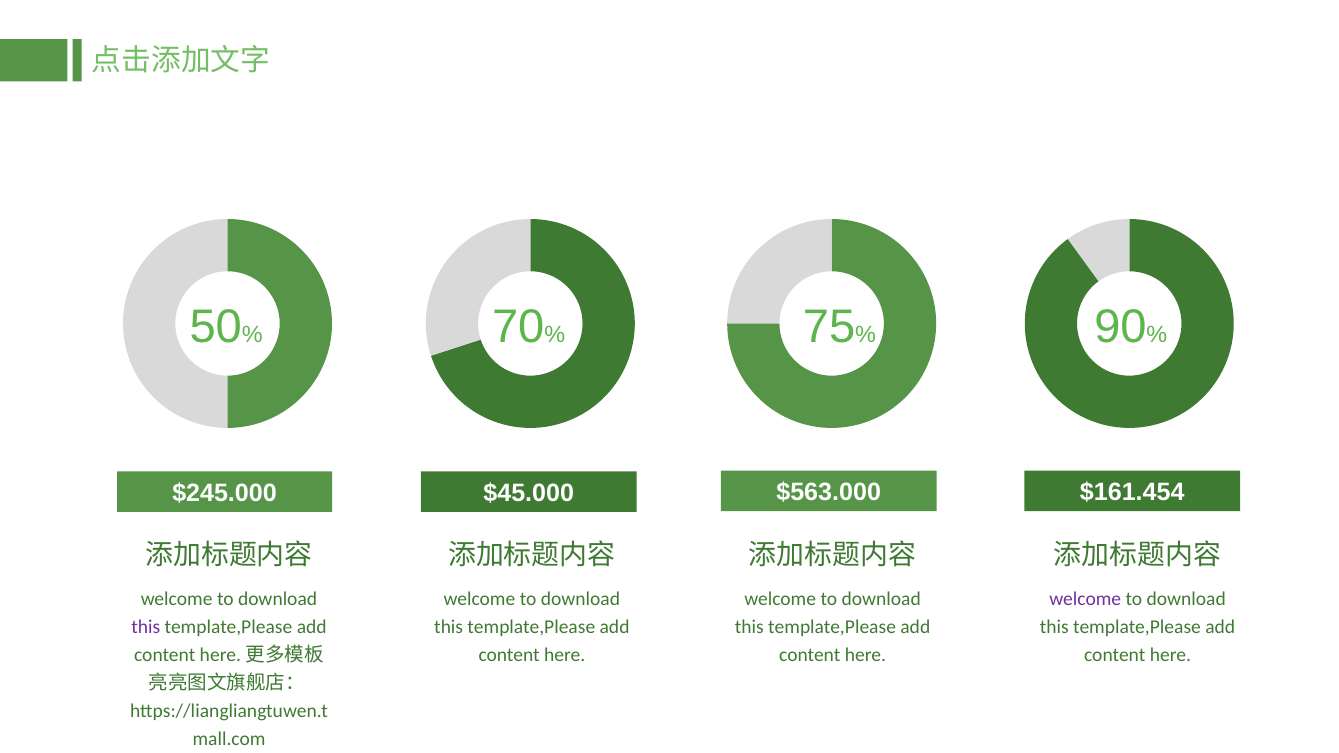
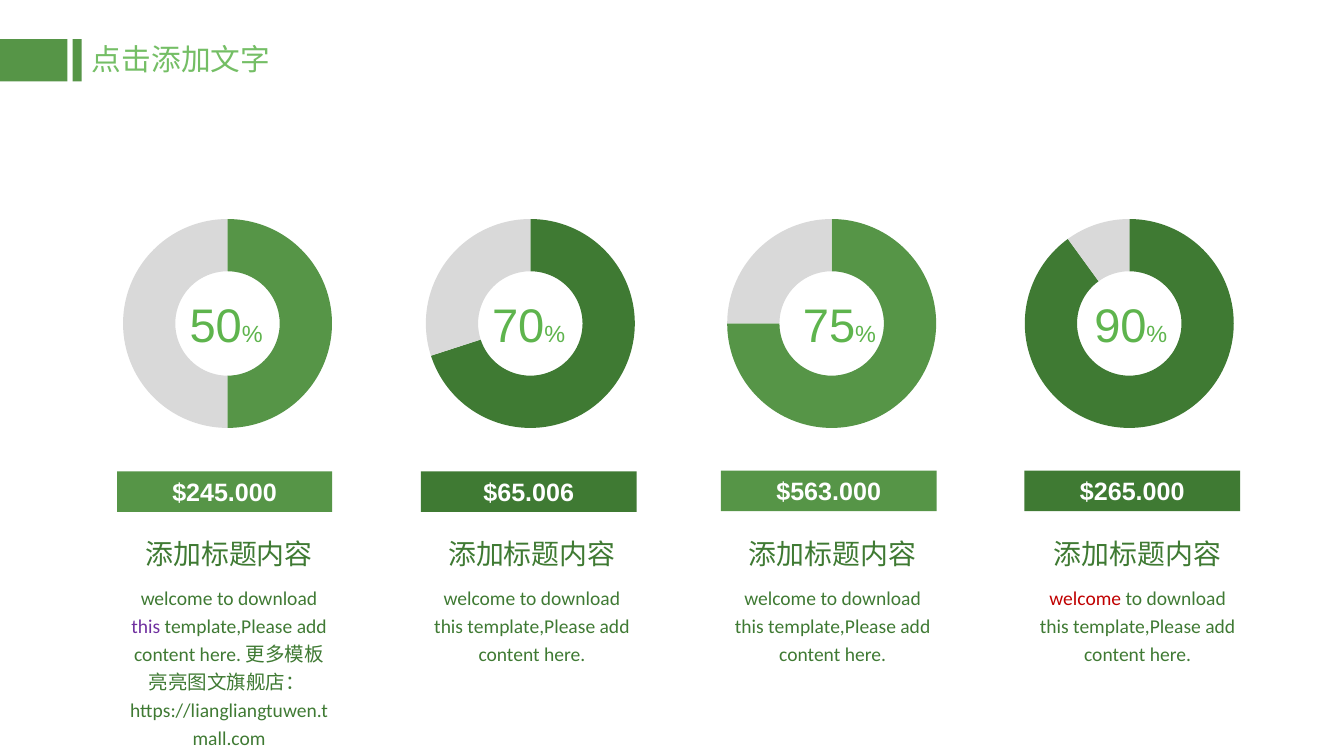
$161.454: $161.454 -> $265.000 (1132, 493)
$45.000: $45.000 -> $65.006 (529, 493)
welcome colour: purple -> red (1085, 599)
